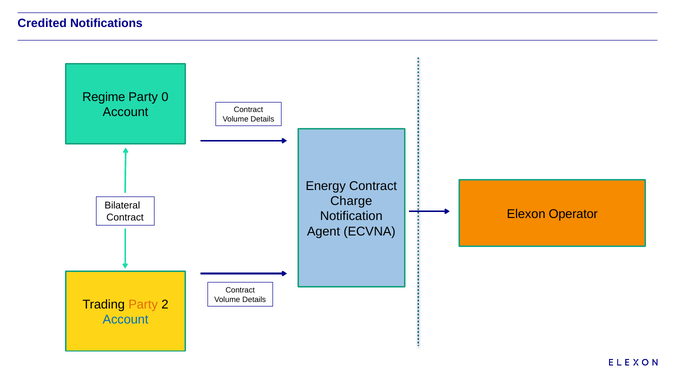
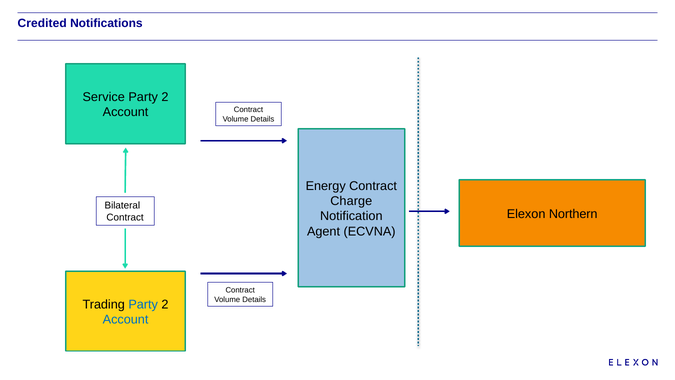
Regime: Regime -> Service (104, 97)
0: 0 -> 2 (165, 97)
Operator: Operator -> Northern (573, 214)
Party colour: orange -> blue (143, 304)
